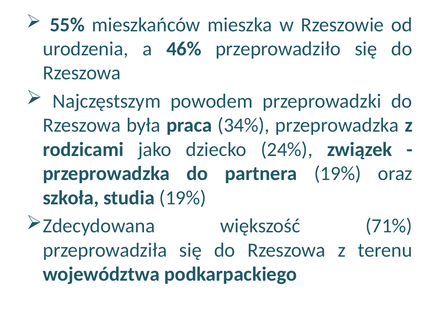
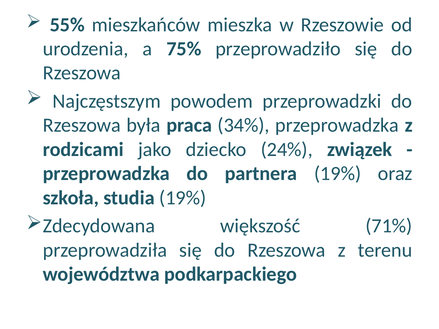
46%: 46% -> 75% (184, 49)
